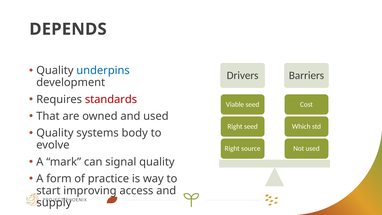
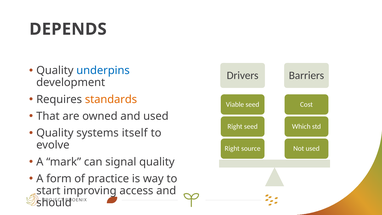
standards colour: red -> orange (111, 99)
body: body -> itself (135, 133)
supply: supply -> should (54, 203)
